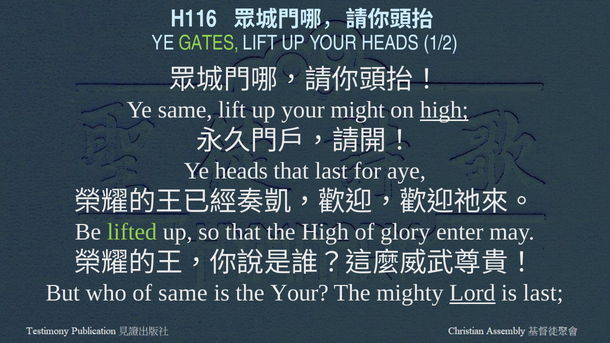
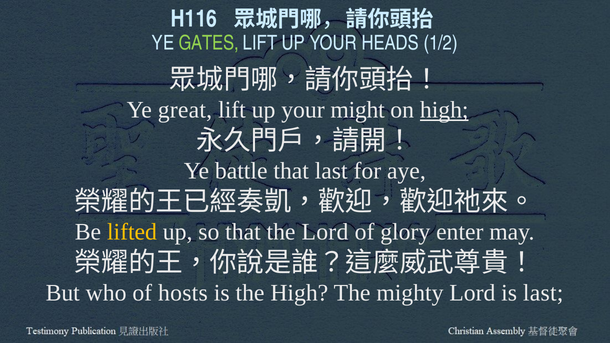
Ye same: same -> great (185, 110)
Ye heads: heads -> battle (241, 171)
lifted colour: light green -> yellow (132, 232)
the High: High -> Lord (325, 232)
of same: same -> hosts (183, 293)
the Your: Your -> High (299, 293)
Lord underline: present -> none (472, 293)
